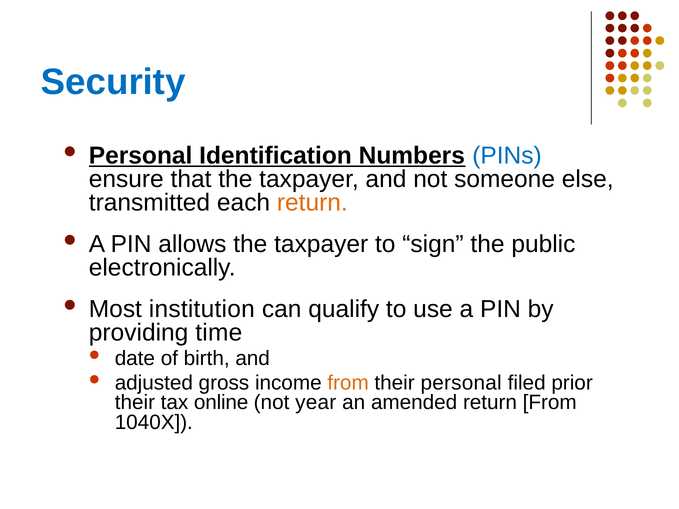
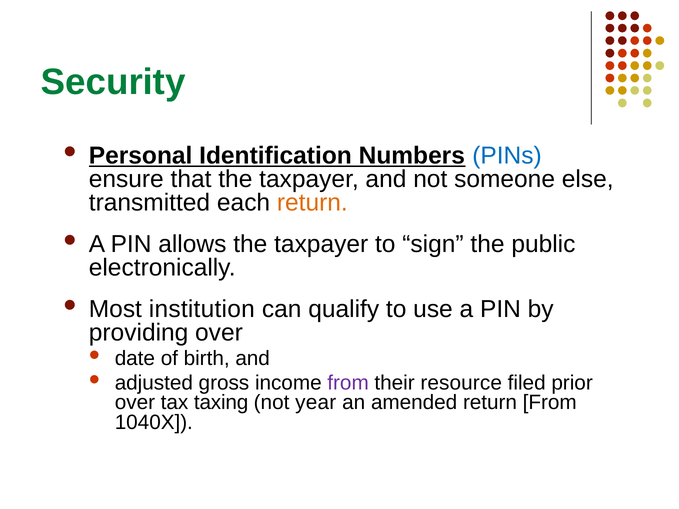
Security colour: blue -> green (113, 82)
providing time: time -> over (219, 333)
from colour: orange -> purple (348, 383)
their personal: personal -> resource (461, 383)
their: their -> over (135, 403)
online: online -> taxing (221, 403)
